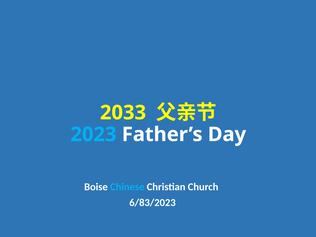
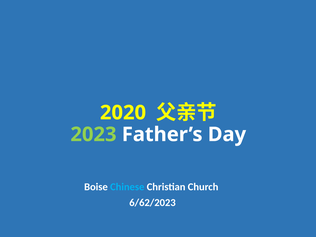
2033: 2033 -> 2020 (123, 113)
2023 colour: light blue -> light green (93, 134)
6/83/2023: 6/83/2023 -> 6/62/2023 (152, 203)
